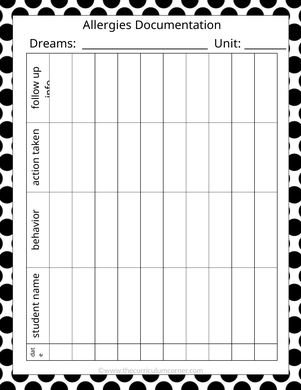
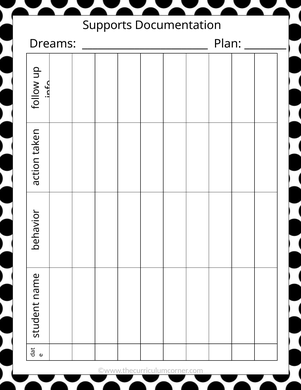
Allergies: Allergies -> Supports (107, 25)
Unit: Unit -> Plan (228, 44)
